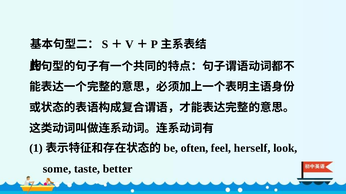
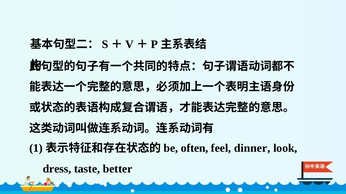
herself: herself -> dinner (252, 149)
some: some -> dress (57, 169)
